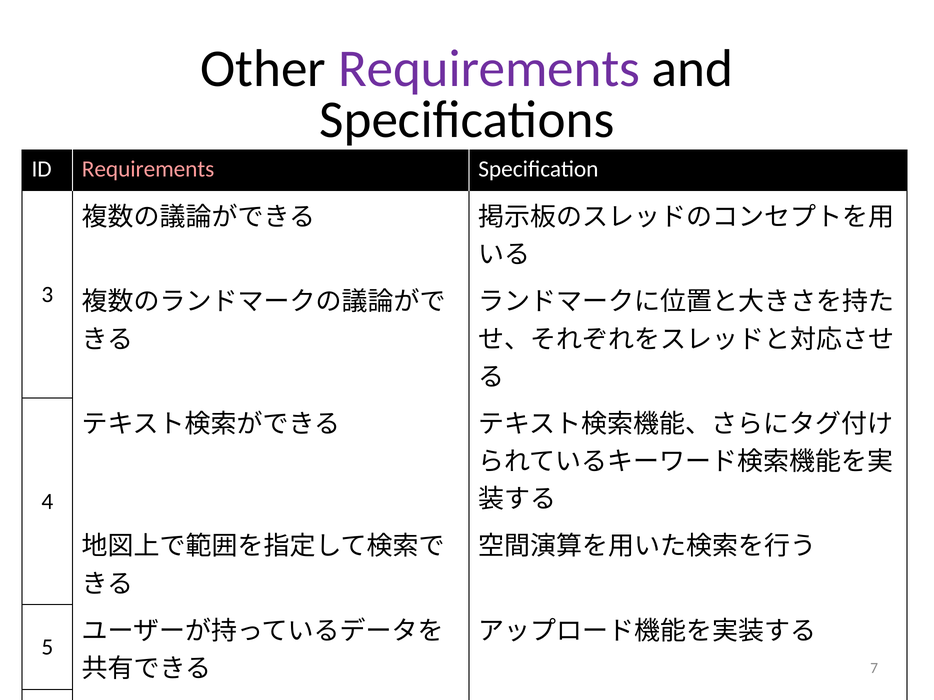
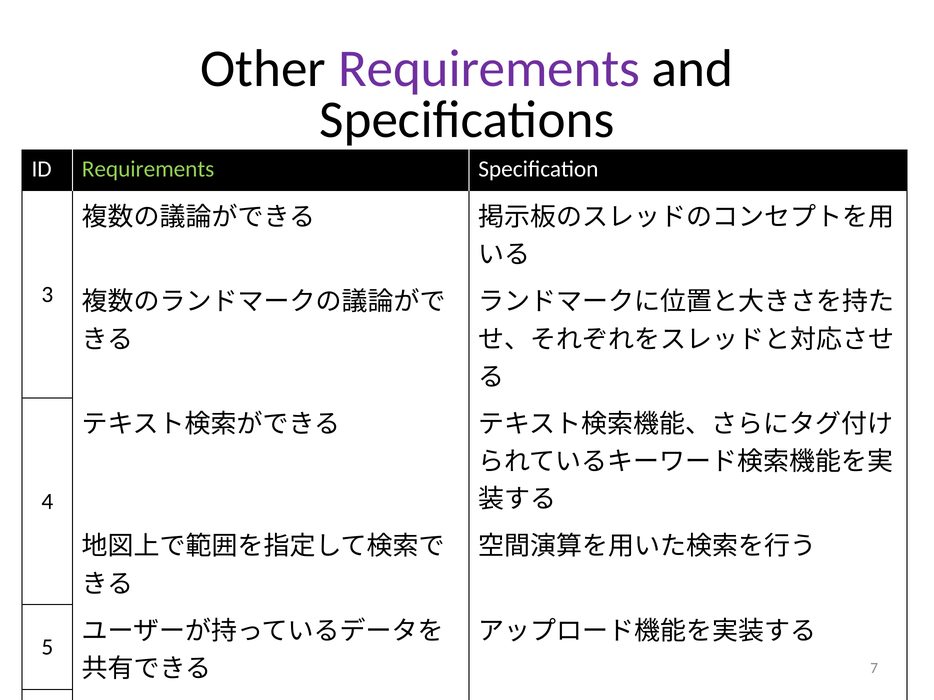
Requirements colour: pink -> light green (148, 169)
